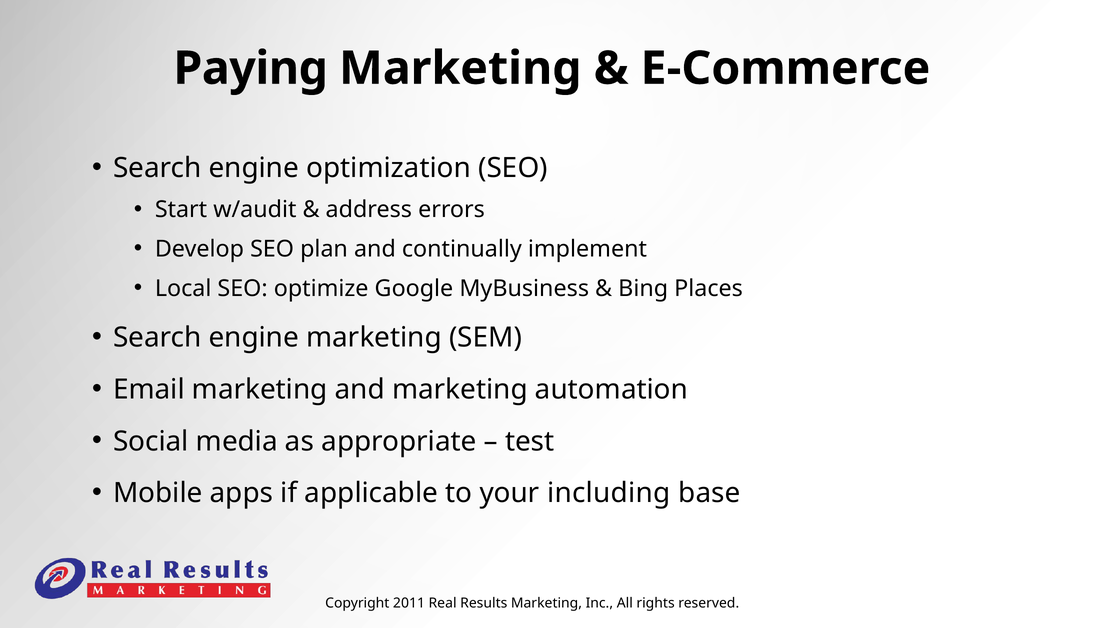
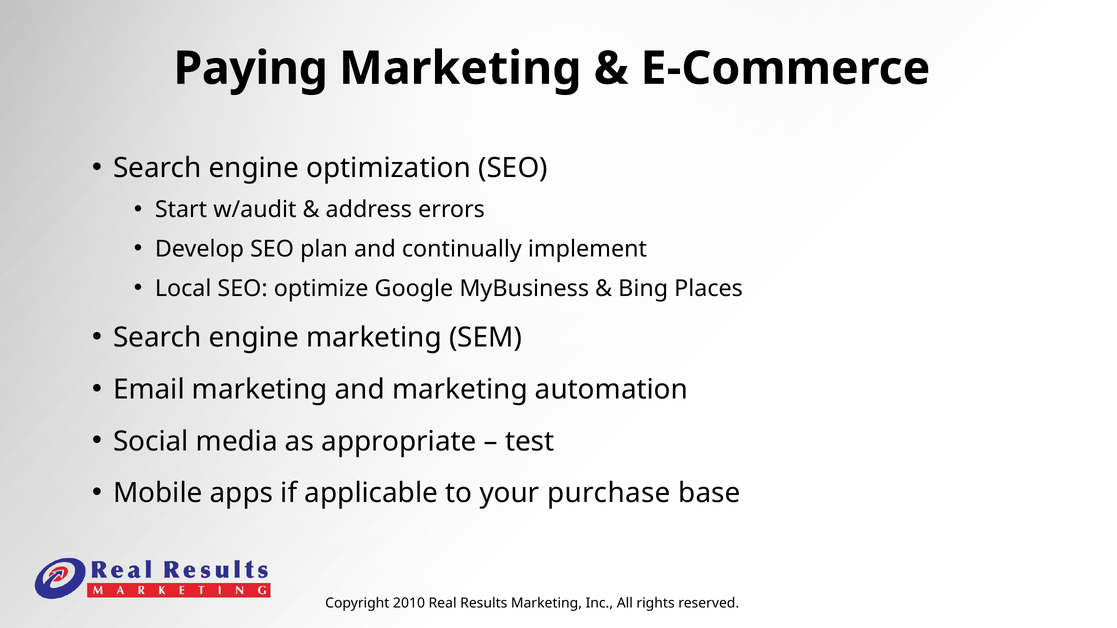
including: including -> purchase (609, 493)
2011: 2011 -> 2010 (409, 603)
